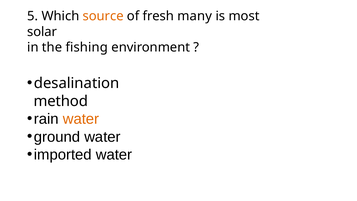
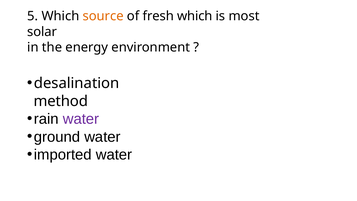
fresh many: many -> which (195, 16)
fishing: fishing -> energy (87, 47)
water colour: orange -> purple (81, 119)
